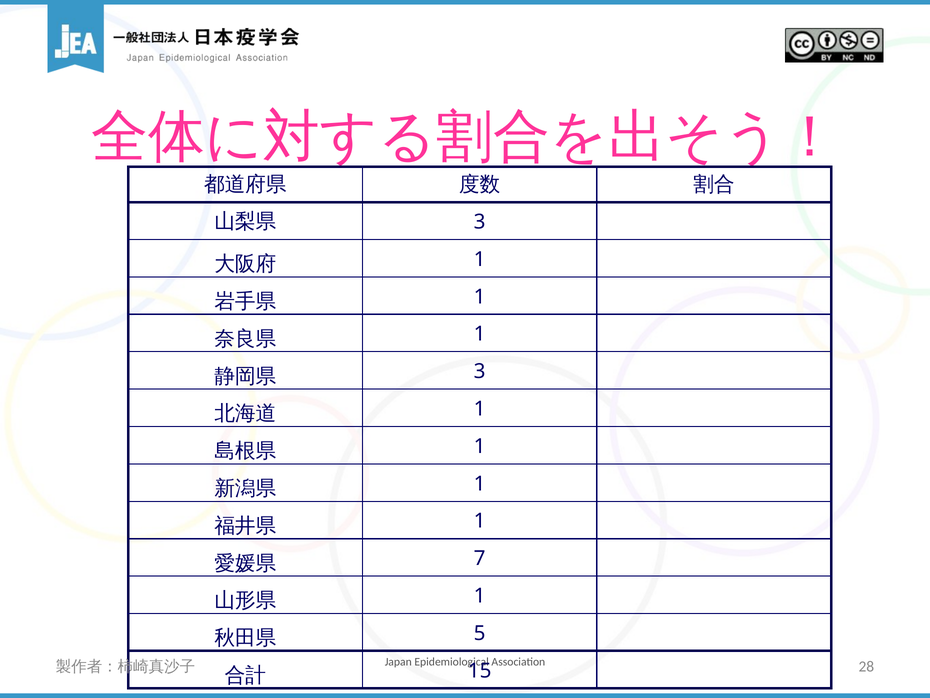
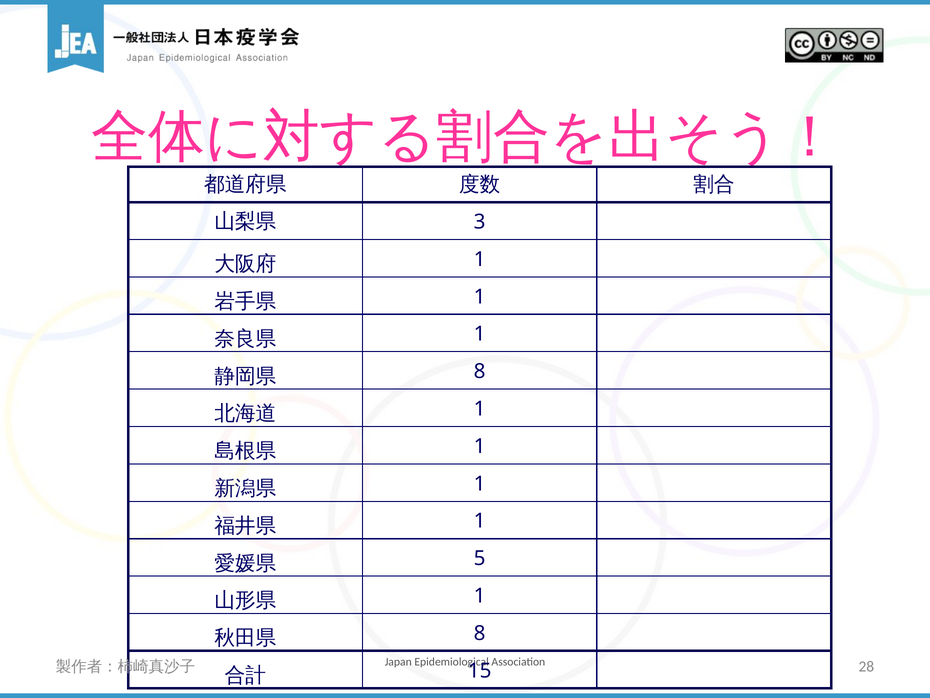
3: 3 -> 8 (480, 371)
7: 7 -> 5 (480, 558)
5: 5 -> 8 (480, 633)
